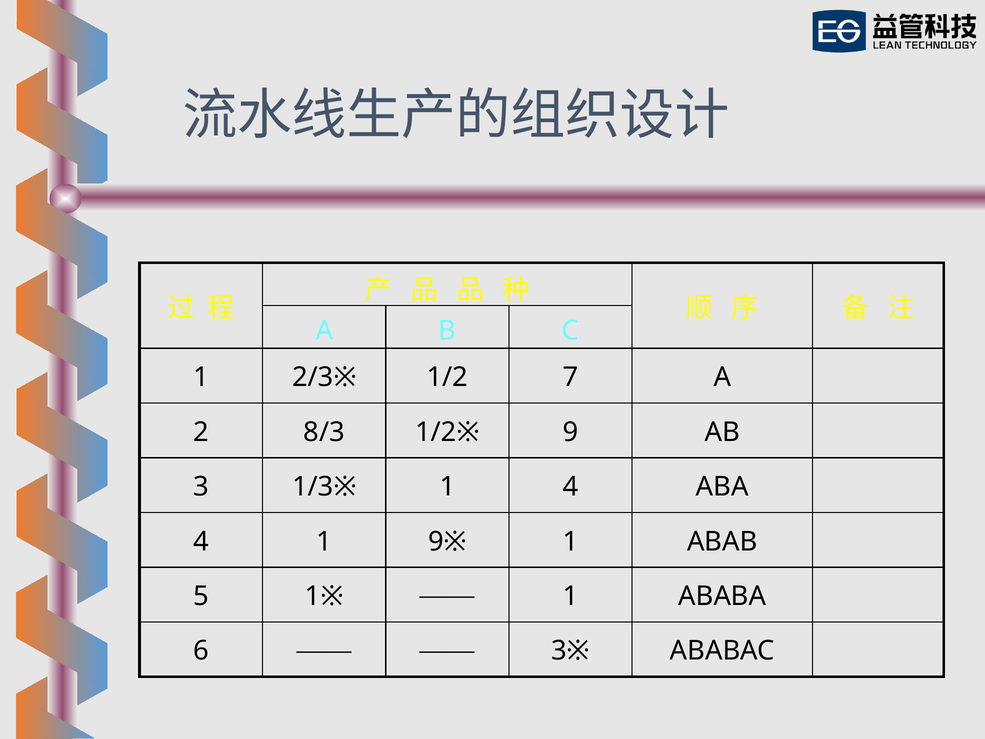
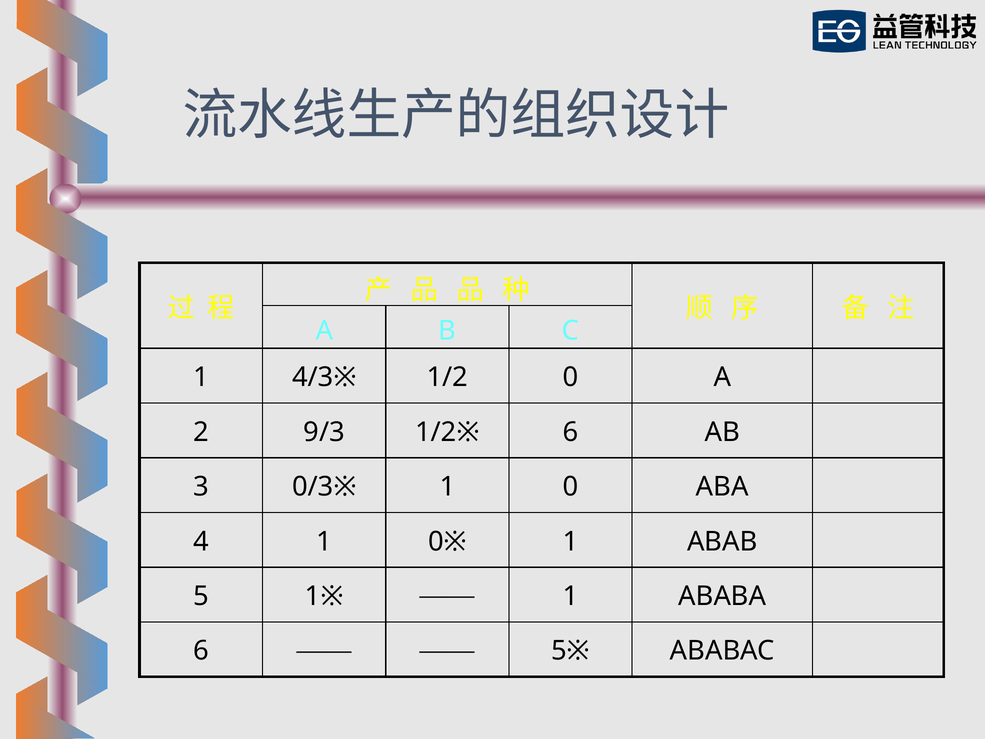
2/3※: 2/3※ -> 4/3※ (324, 377)
1/2 7: 7 -> 0 (571, 377)
8/3: 8/3 -> 9/3 (324, 432)
1/2※ 9: 9 -> 6 (571, 432)
1/3※: 1/3※ -> 0/3※ (324, 487)
1 4: 4 -> 0 (571, 487)
9※: 9※ -> 0※ (447, 541)
3※: 3※ -> 5※ (570, 651)
